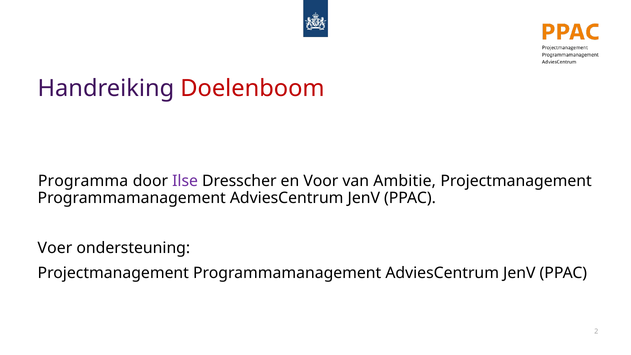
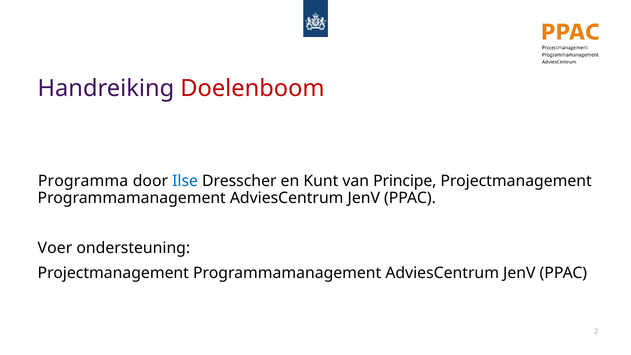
Ilse colour: purple -> blue (185, 181)
Voor: Voor -> Kunt (321, 181)
Ambitie: Ambitie -> Principe (405, 181)
